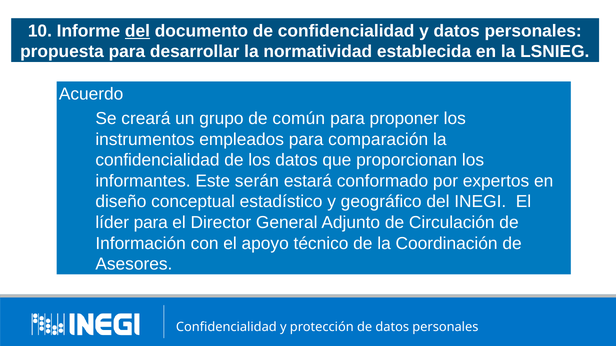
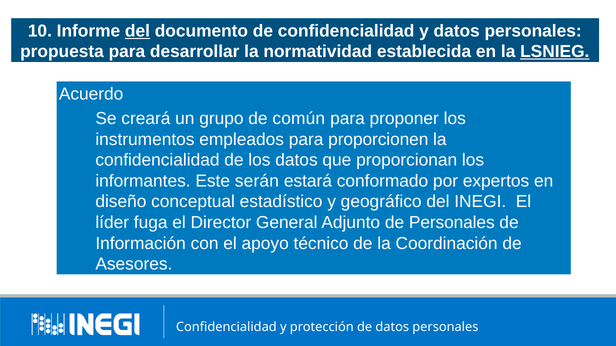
LSNIEG underline: none -> present (555, 52)
comparación: comparación -> proporcionen (378, 140)
líder para: para -> fuga (151, 223)
de Circulación: Circulación -> Personales (452, 223)
